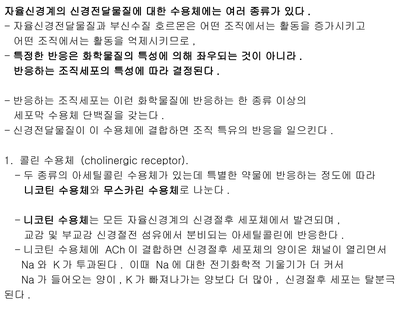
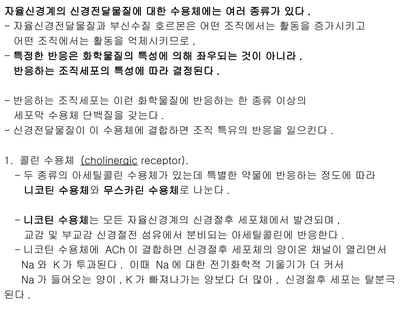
cholinergic underline: none -> present (109, 161)
